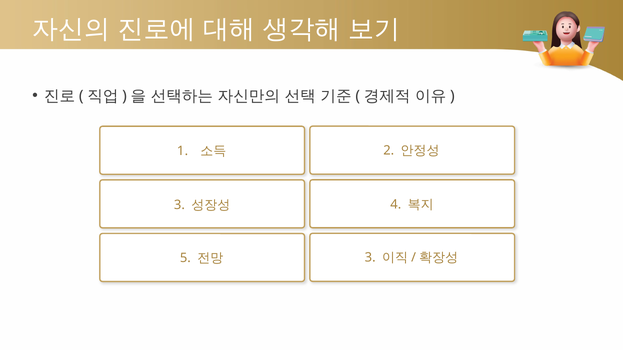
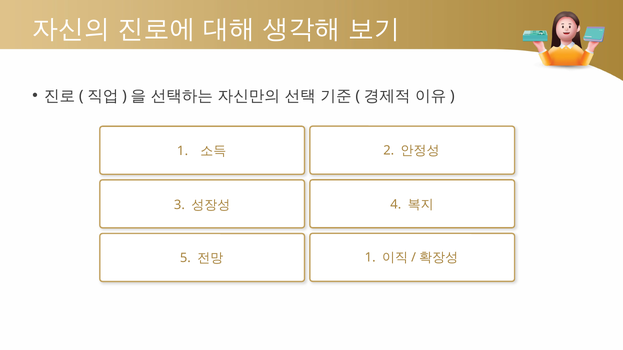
3: 3 -> 1 (370, 258)
